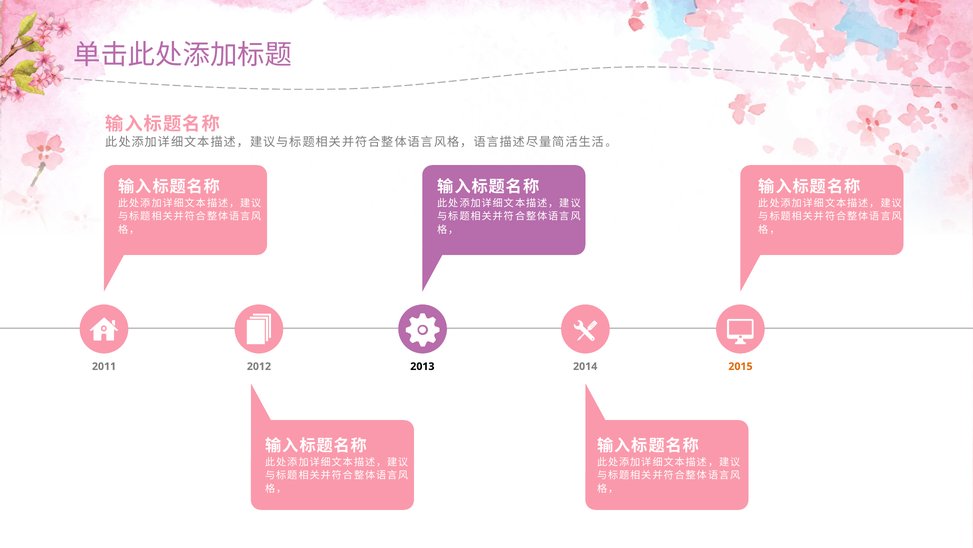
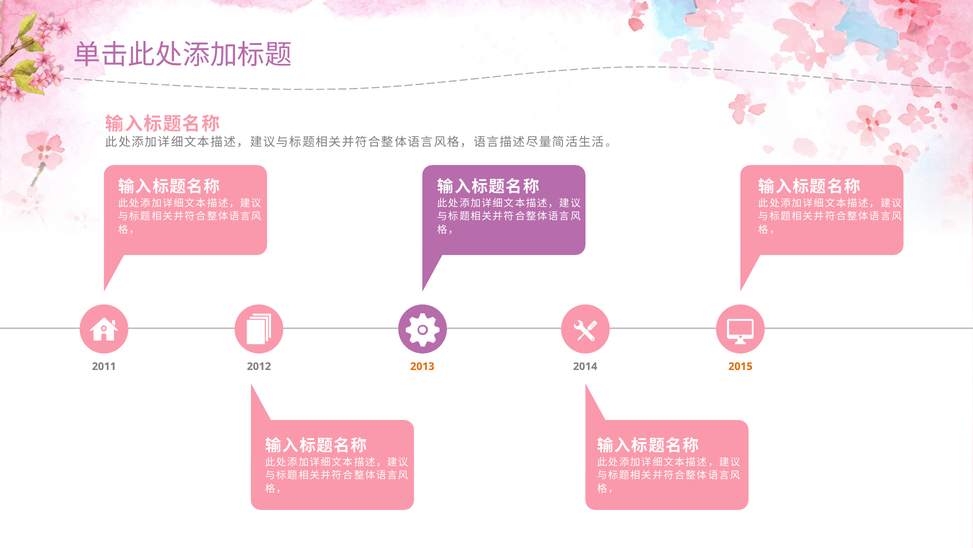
2013 colour: black -> orange (422, 366)
